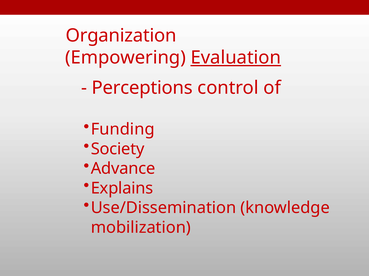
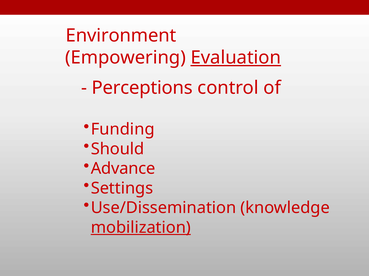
Organization: Organization -> Environment (121, 36)
Society: Society -> Should (118, 149)
Explains: Explains -> Settings (122, 189)
mobilization underline: none -> present (141, 228)
